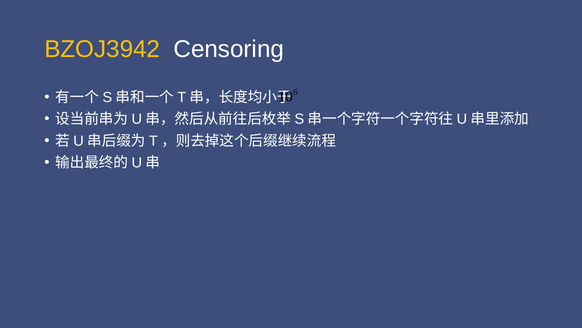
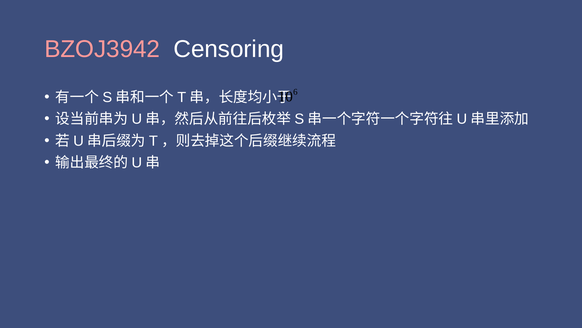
BZOJ3942 colour: yellow -> pink (102, 49)
